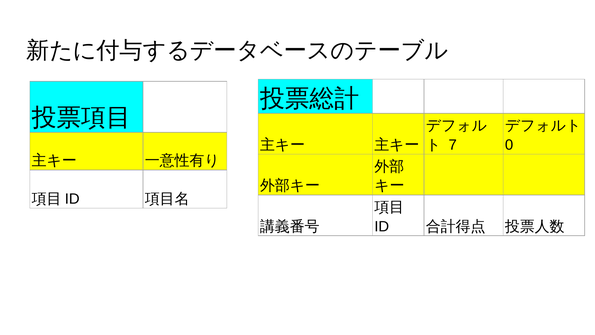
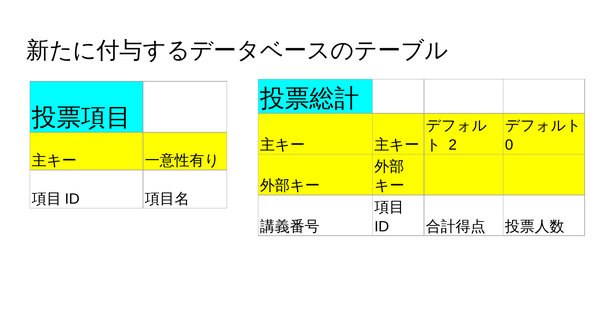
7: 7 -> 2 (453, 145)
